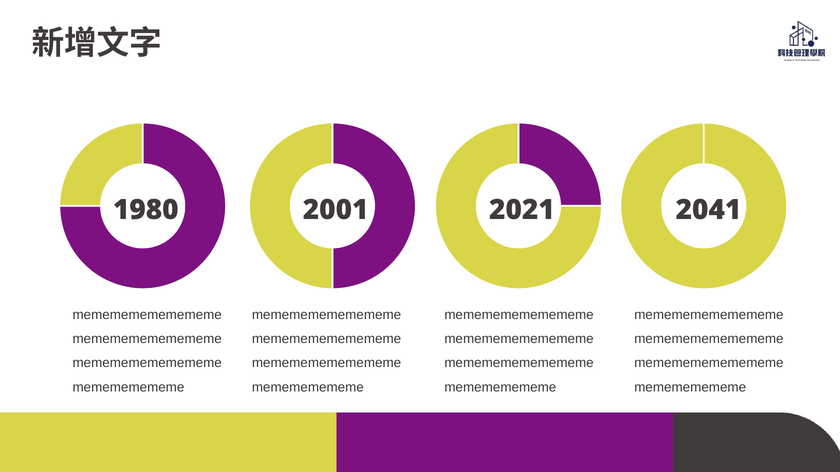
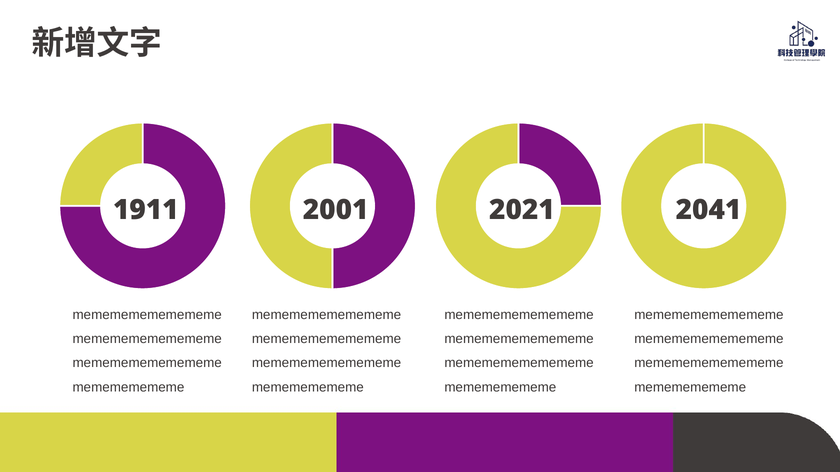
1980: 1980 -> 1911 (146, 210)
